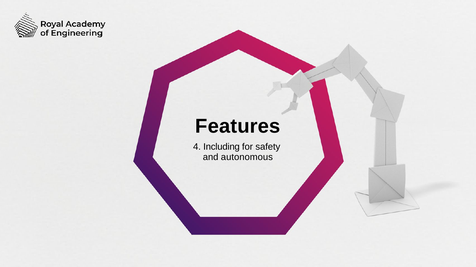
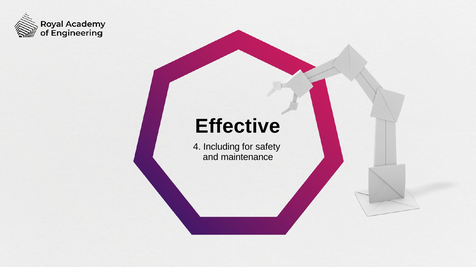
Features: Features -> Effective (238, 127)
autonomous: autonomous -> maintenance (247, 158)
